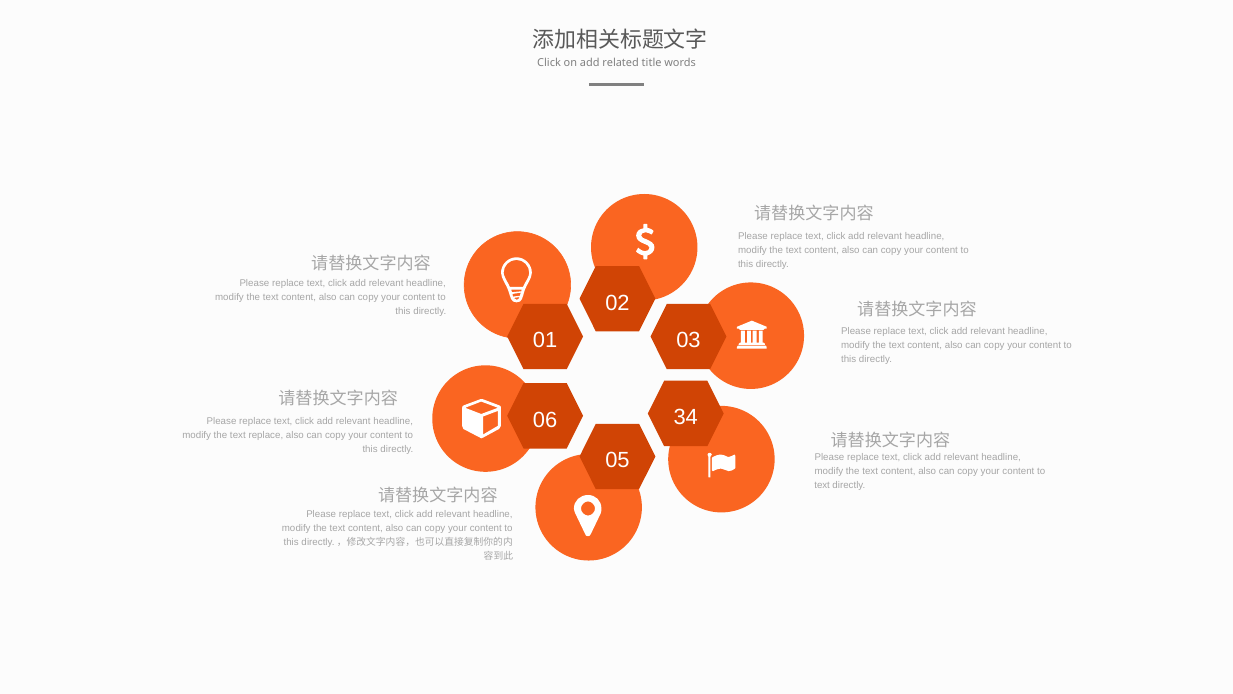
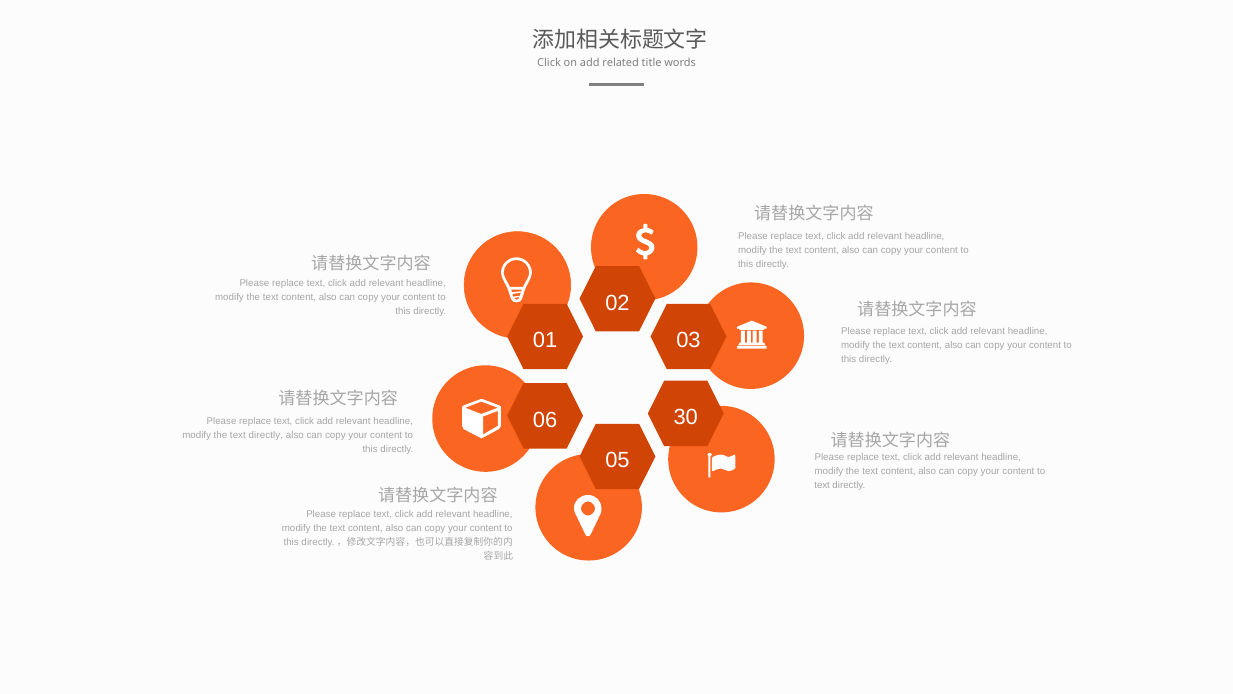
34: 34 -> 30 (686, 417)
the text replace: replace -> directly (266, 435)
